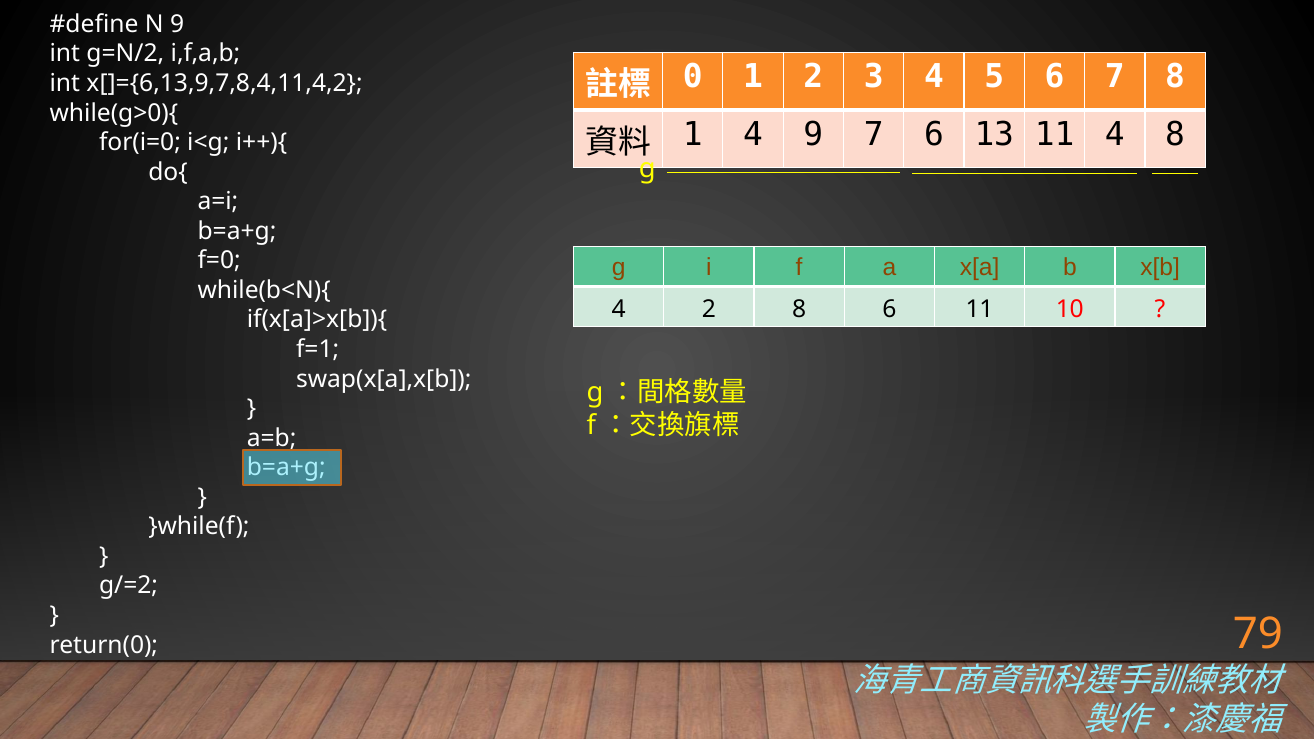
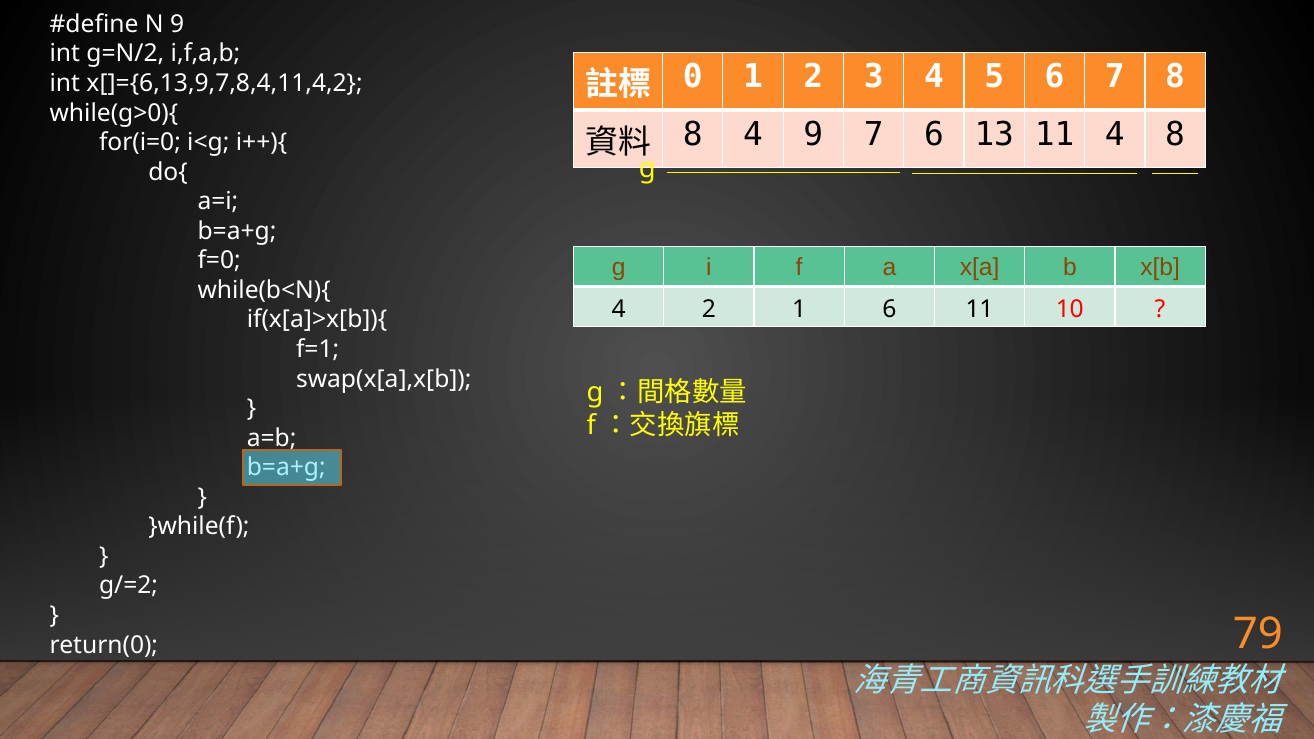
1: 1 -> 8 (693, 135)
2 8: 8 -> 1 (799, 310)
